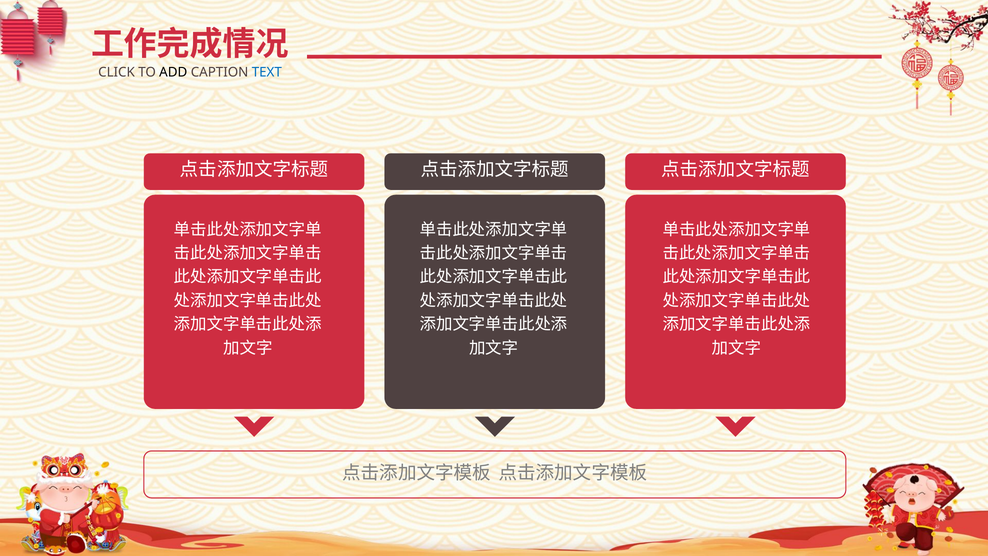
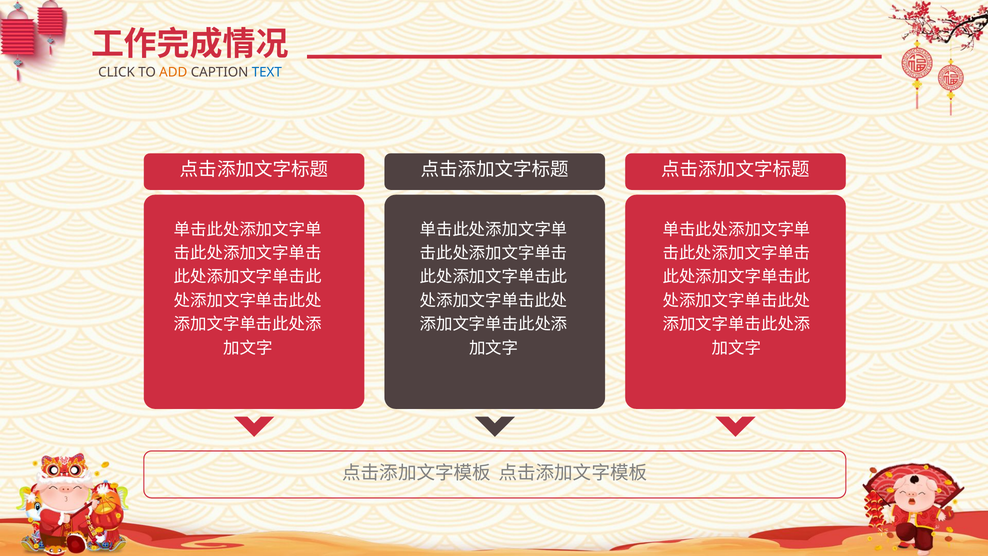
ADD colour: black -> orange (173, 72)
